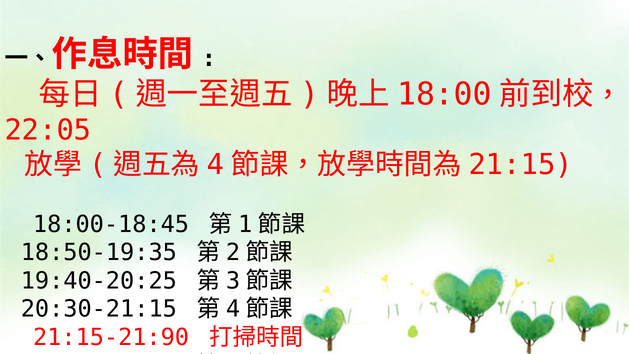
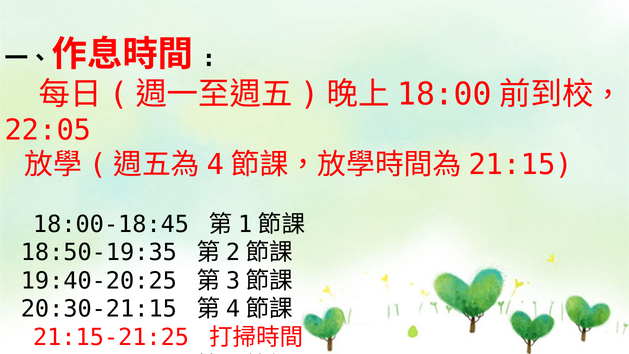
21:15-21:90: 21:15-21:90 -> 21:15-21:25 (111, 337)
